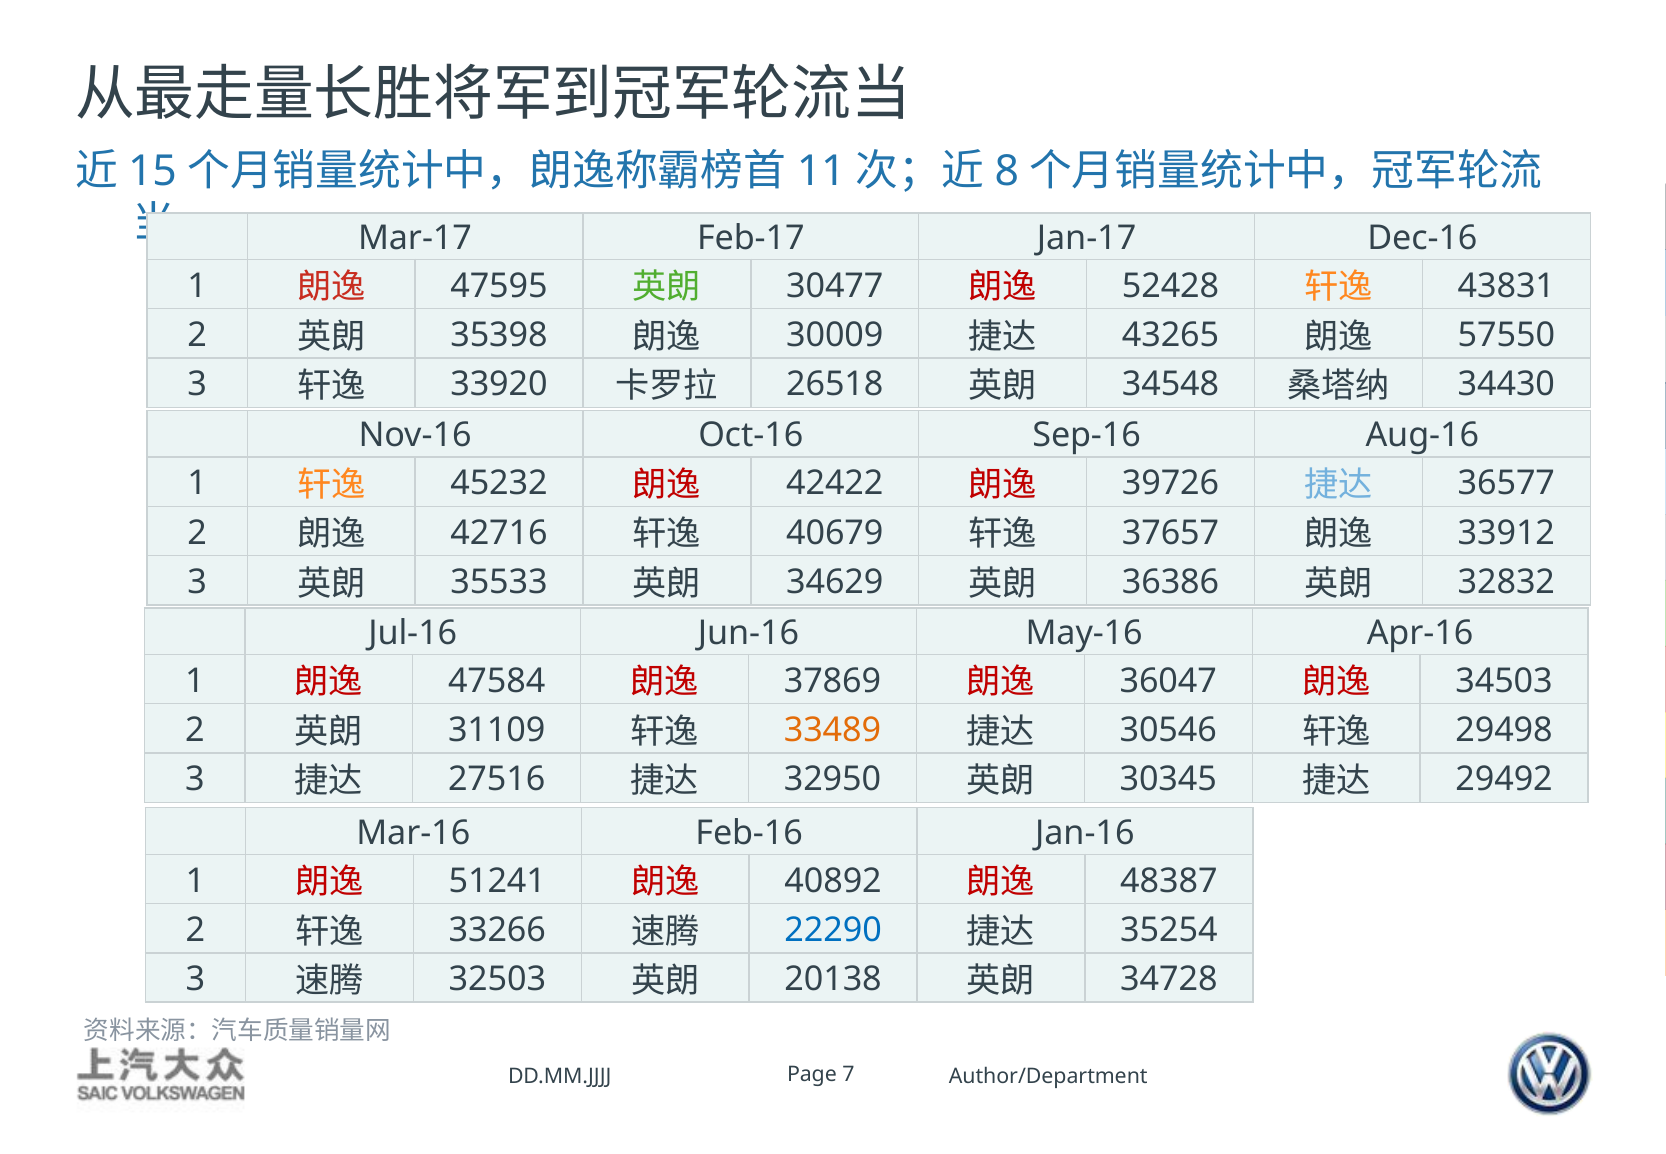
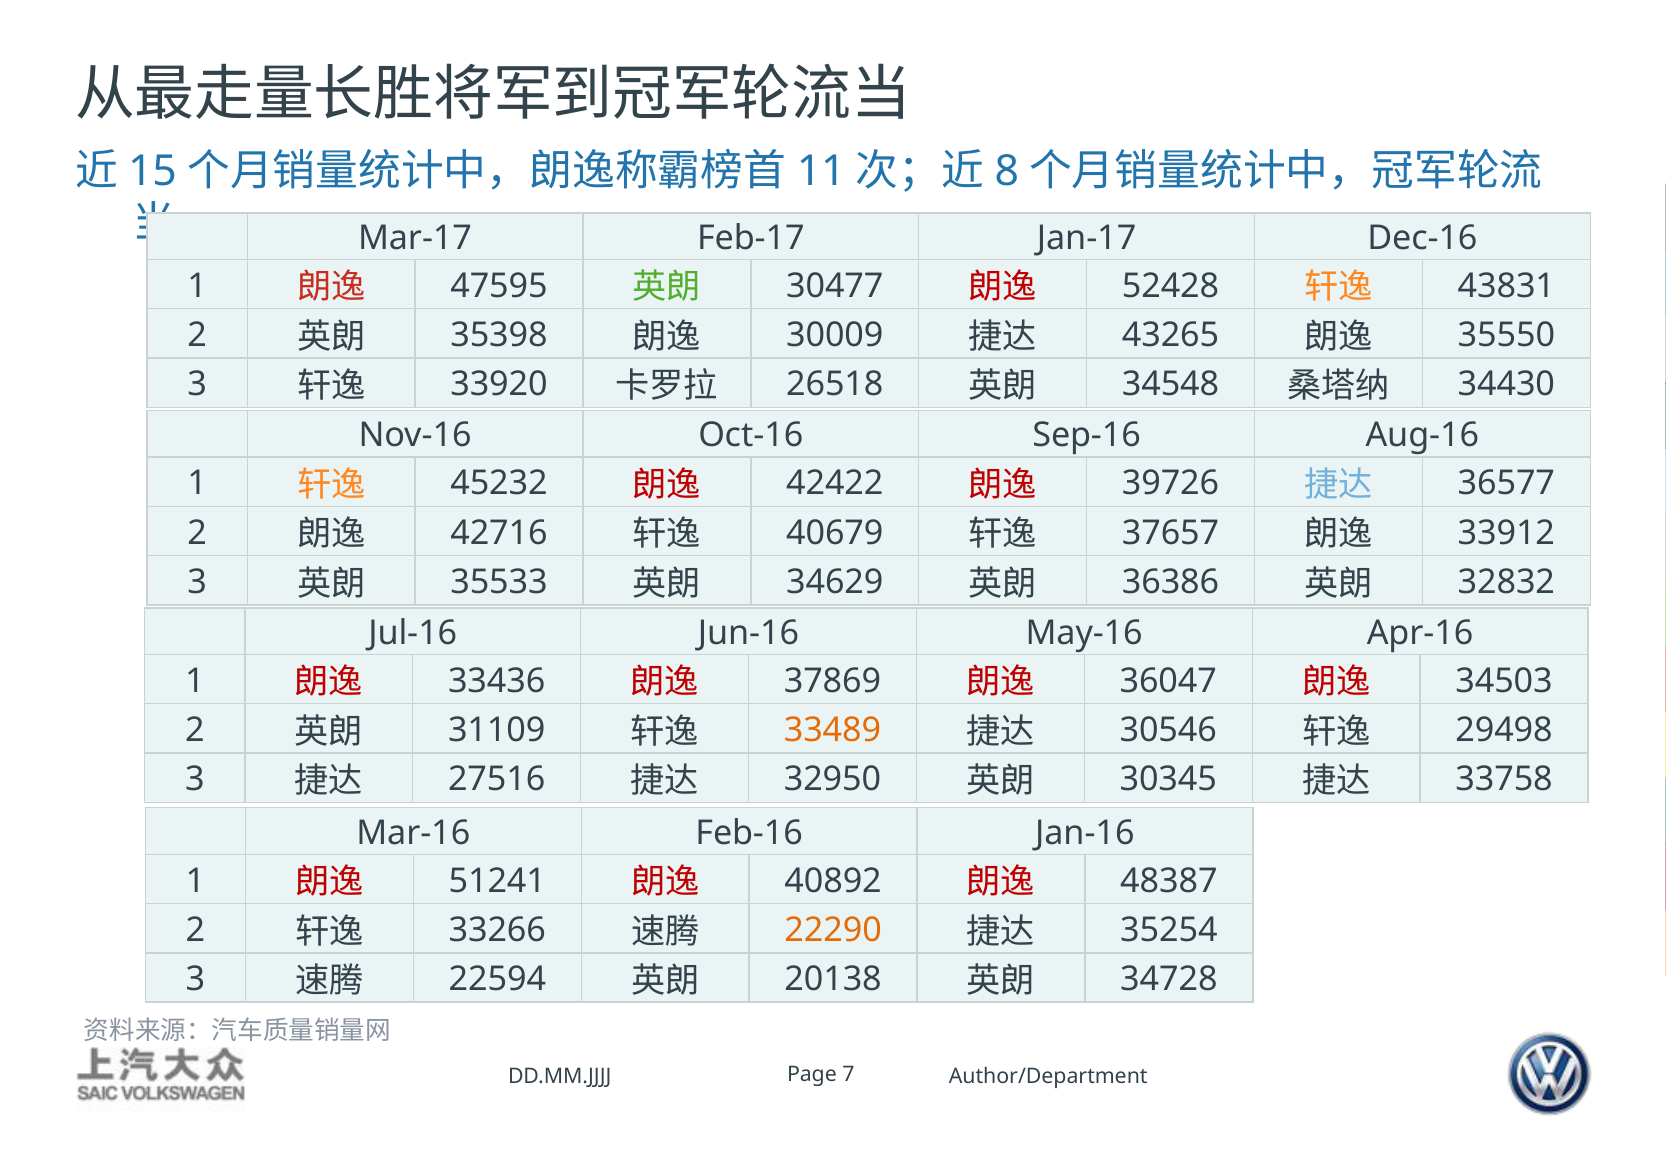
57550: 57550 -> 35550 (1506, 335)
47584: 47584 -> 33436 (497, 681)
29492: 29492 -> 33758 (1504, 779)
22290 colour: blue -> orange (833, 930)
32503: 32503 -> 22594 (497, 979)
